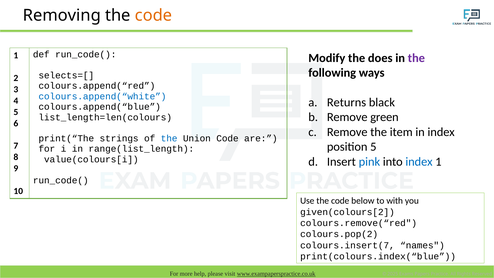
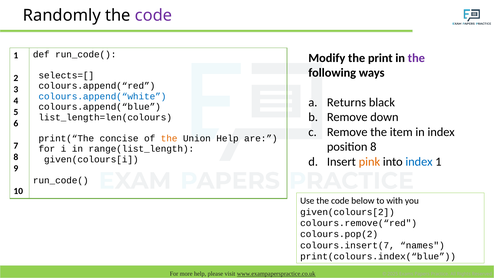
Removing: Removing -> Randomly (62, 16)
code colour: orange -> purple (153, 16)
does: does -> print (380, 58)
green: green -> down (384, 117)
strings: strings -> concise (119, 138)
the colour: blue -> orange (169, 138)
Union Code: Code -> Help (227, 138)
position 5: 5 -> 8 (373, 147)
value(colours[i: value(colours[i -> given(colours[i (91, 159)
pink colour: blue -> orange (369, 162)
